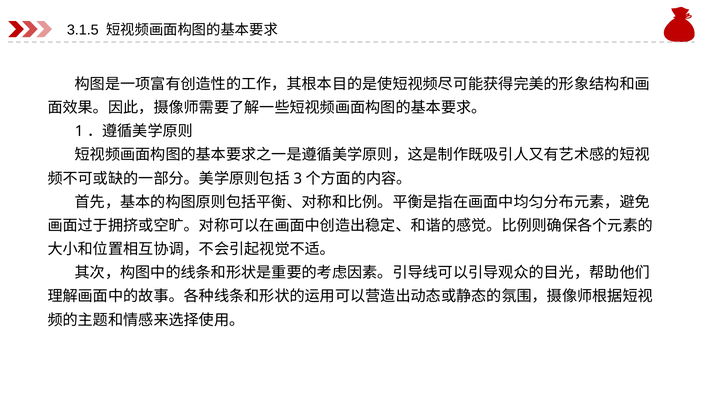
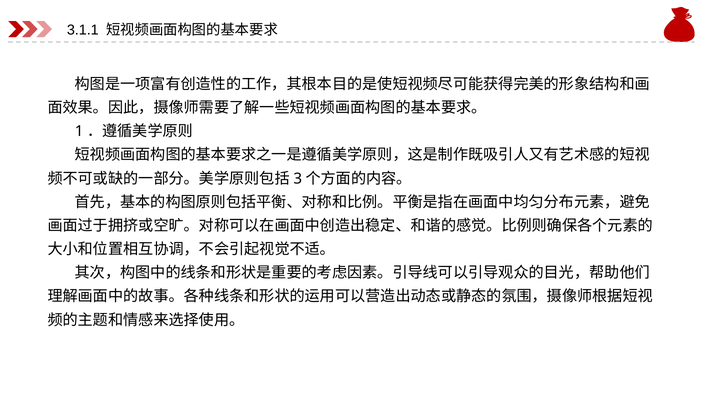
3.1.5: 3.1.5 -> 3.1.1 (83, 30)
